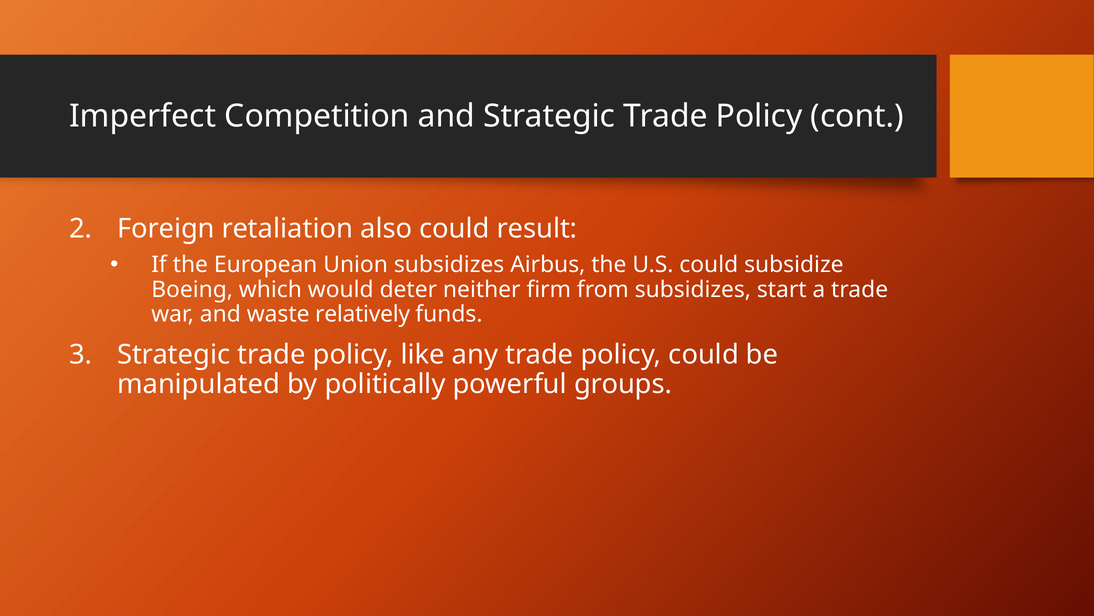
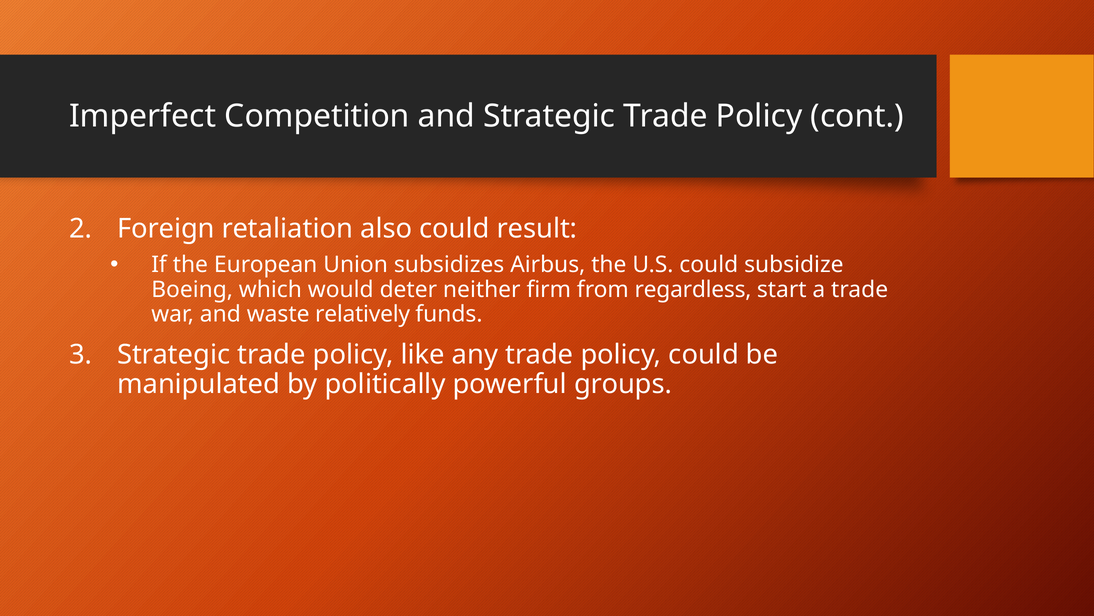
from subsidizes: subsidizes -> regardless (693, 289)
